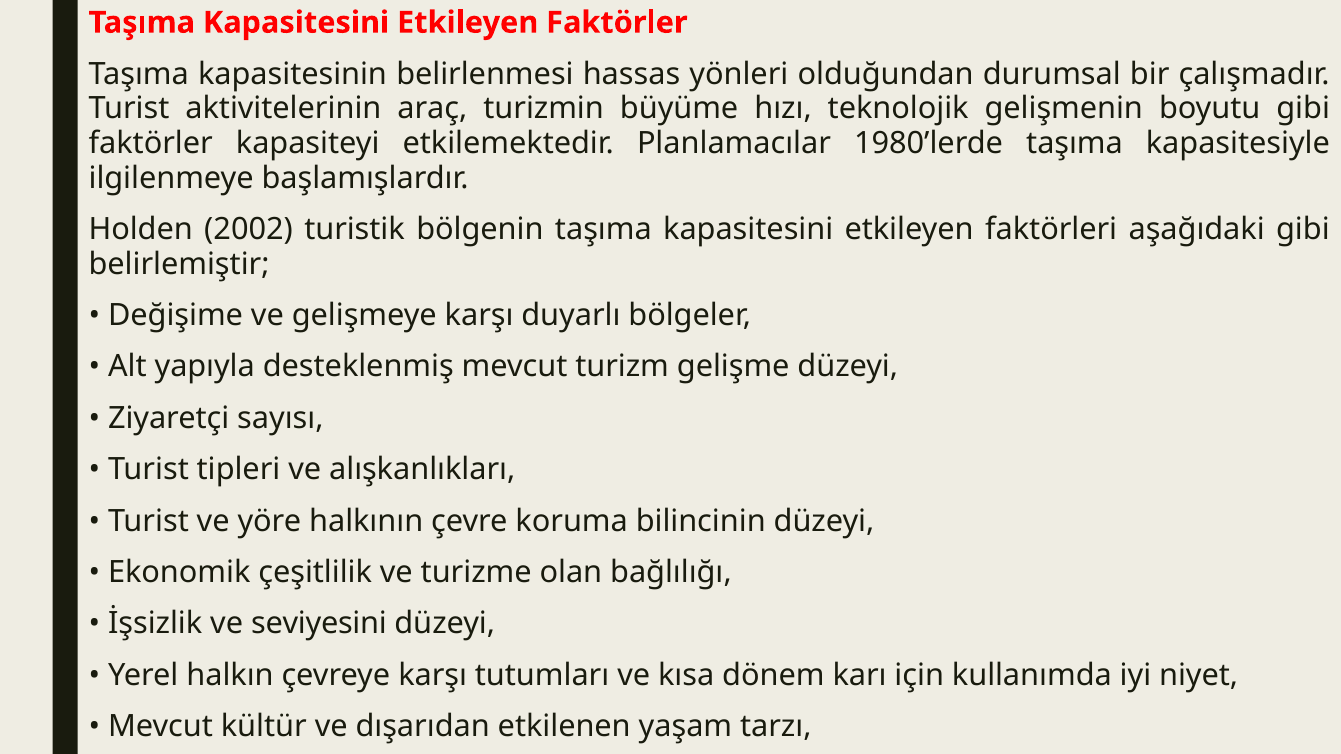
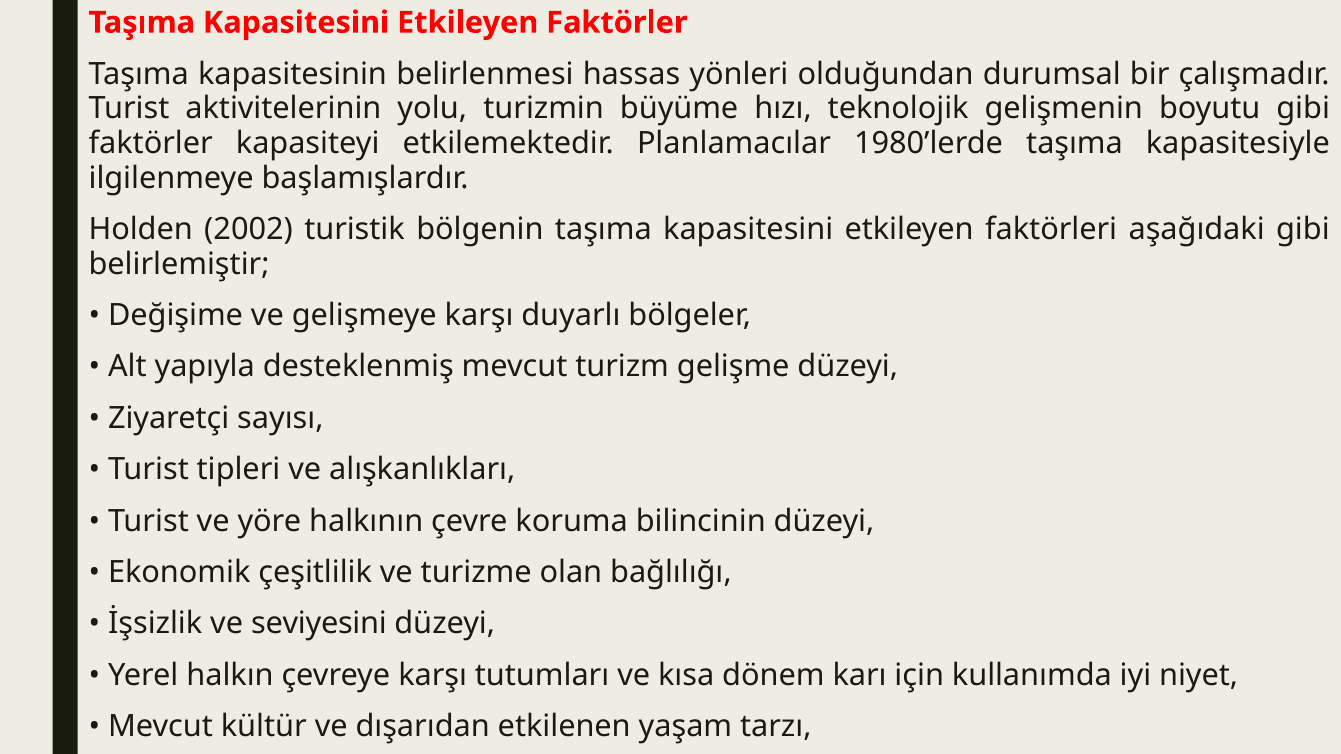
araç: araç -> yolu (432, 109)
